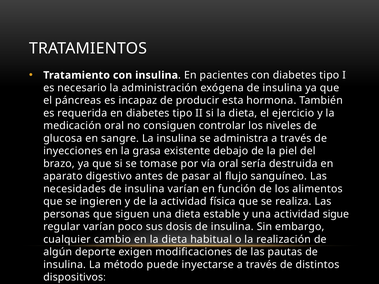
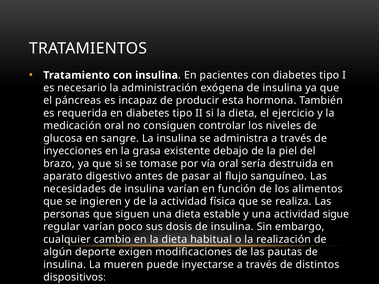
método: método -> mueren (124, 265)
